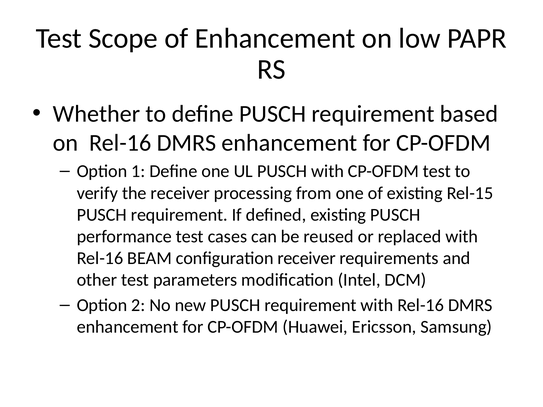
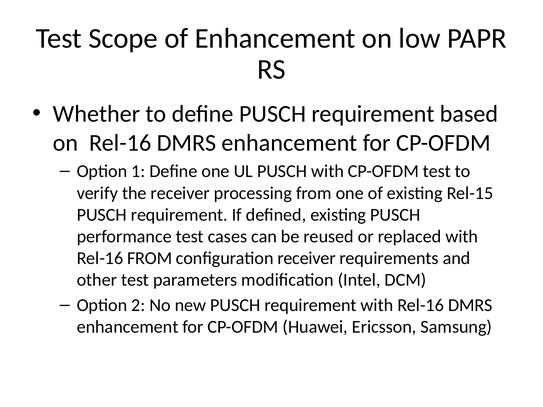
Rel-16 BEAM: BEAM -> FROM (150, 258)
